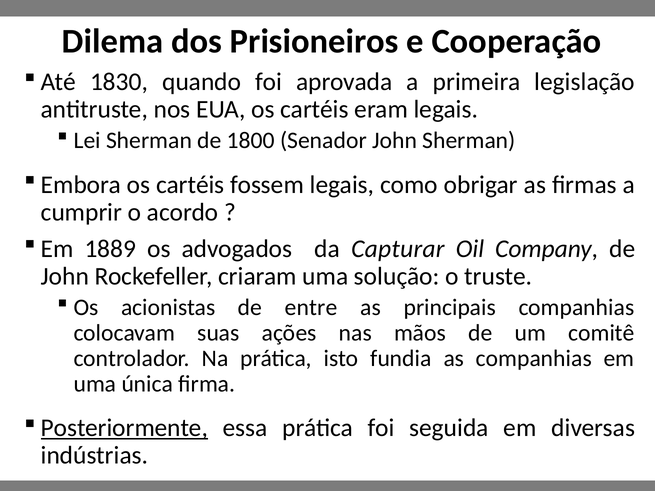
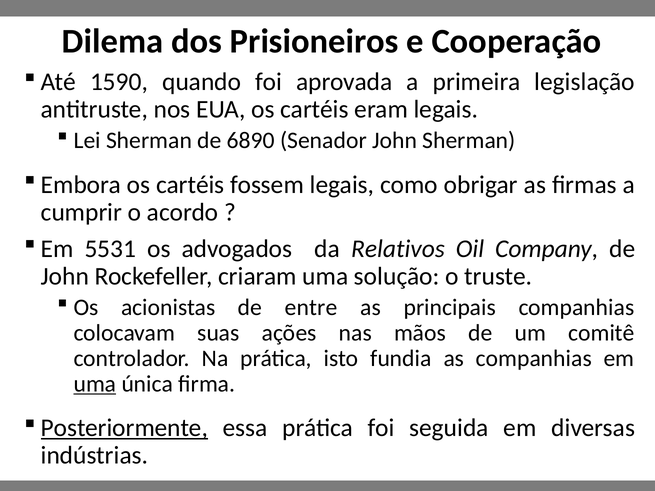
1830: 1830 -> 1590 (119, 82)
1800: 1800 -> 6890 (251, 141)
1889: 1889 -> 5531 (110, 249)
Capturar: Capturar -> Relativos (398, 249)
uma underline: none -> present (95, 384)
